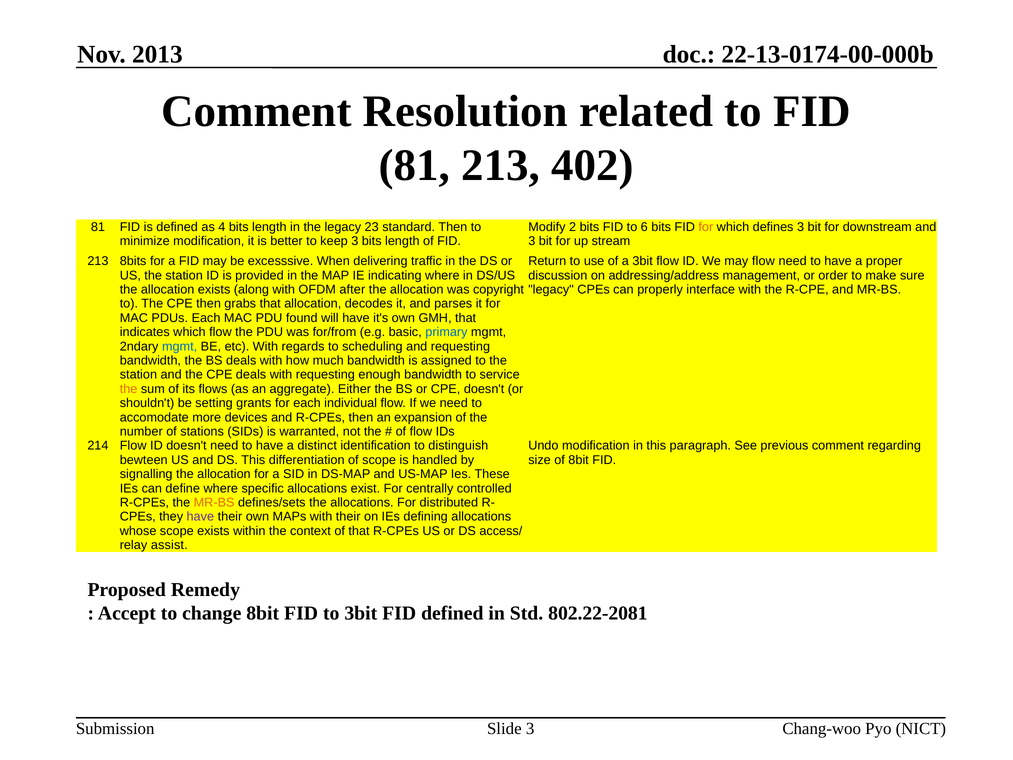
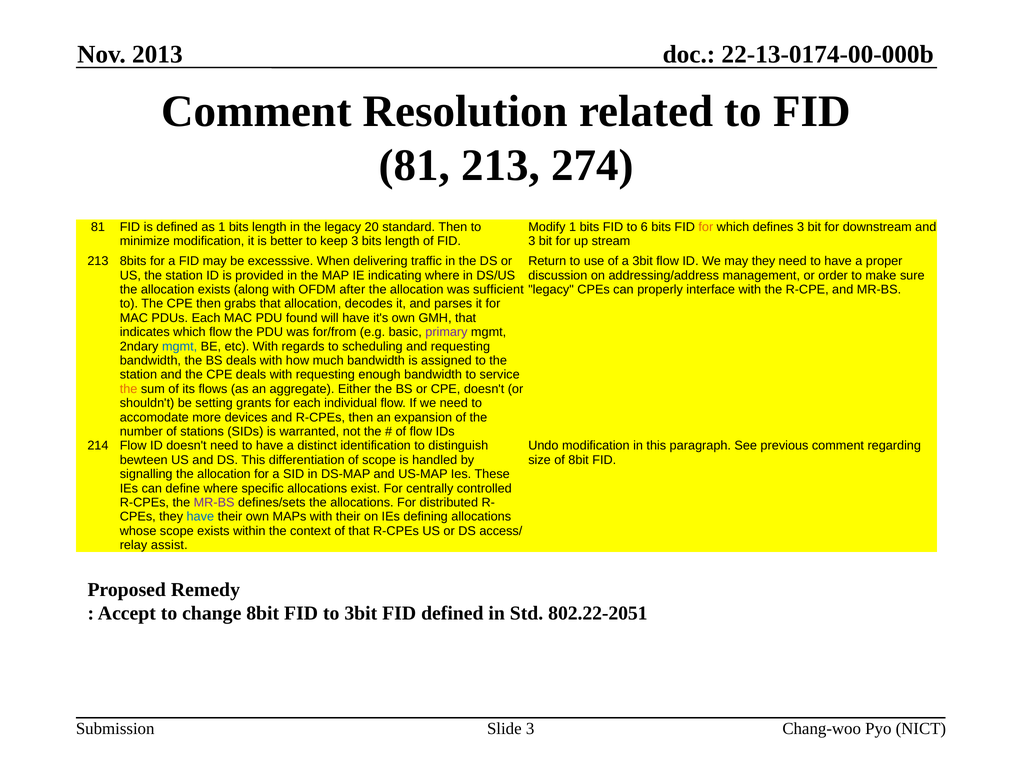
402: 402 -> 274 (593, 165)
as 4: 4 -> 1 (222, 227)
23: 23 -> 20 (372, 227)
Modify 2: 2 -> 1 (573, 227)
may flow: flow -> they (764, 261)
copyright: copyright -> sufficient (498, 289)
primary colour: blue -> purple (446, 332)
MR-BS colour: orange -> purple (214, 502)
have colour: purple -> blue (200, 517)
802.22-2081: 802.22-2081 -> 802.22-2051 (598, 613)
